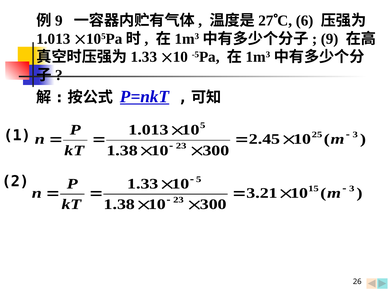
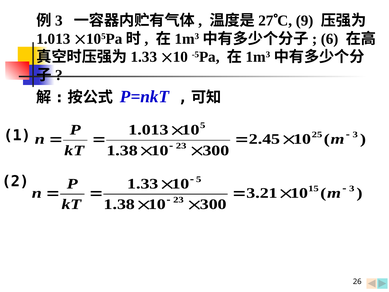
9: 9 -> 3 (59, 21)
6: 6 -> 9 (305, 21)
9: 9 -> 6 (330, 39)
P=nkT underline: present -> none (145, 97)
